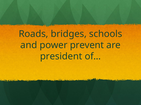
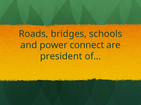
prevent: prevent -> connect (87, 45)
